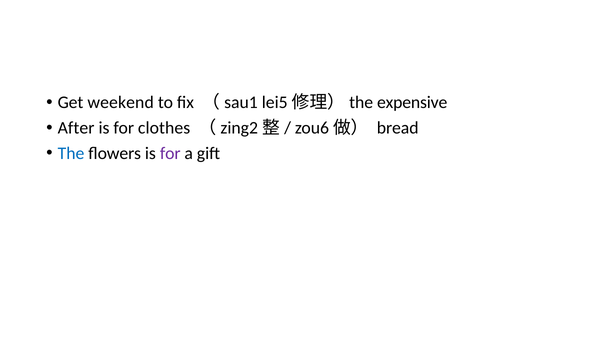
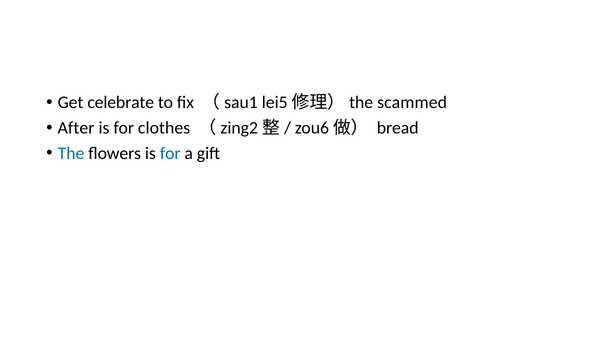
weekend: weekend -> celebrate (121, 103)
expensive: expensive -> scammed (412, 103)
for colour: purple -> blue (170, 154)
